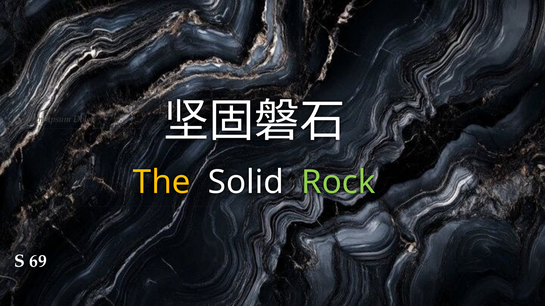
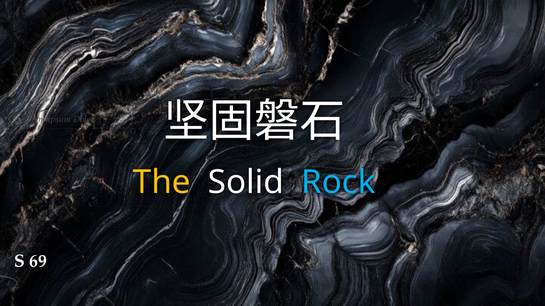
Rock colour: light green -> light blue (338, 183)
